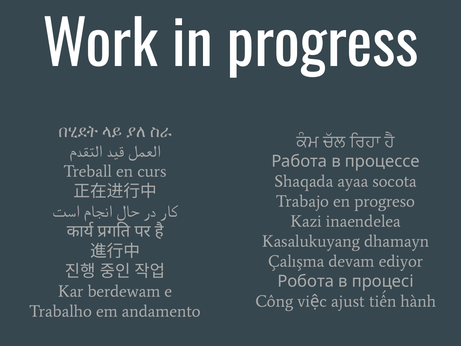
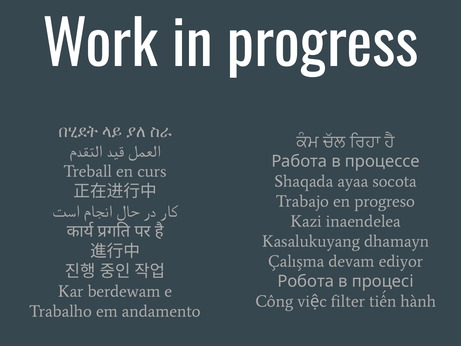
ajust: ajust -> filter (348, 301)
